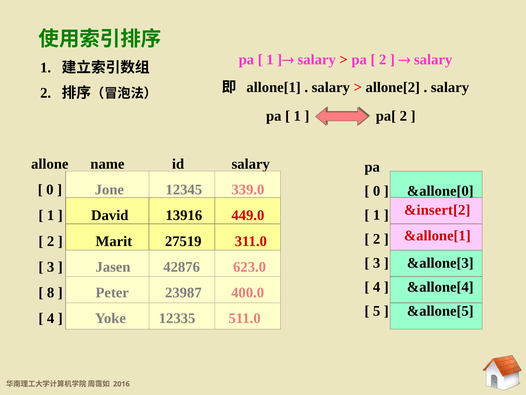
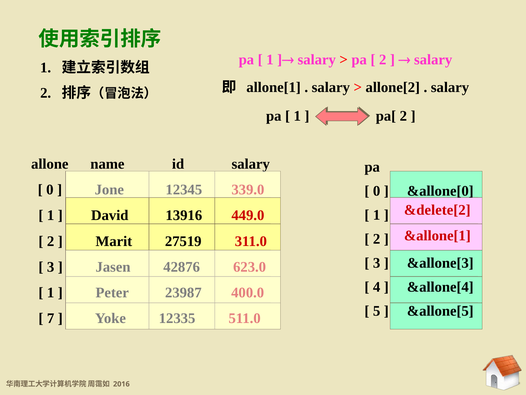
&insert[2: &insert[2 -> &delete[2 (437, 210)
8: 8 -> 1 (51, 292)
4: 4 -> 7 (51, 318)
